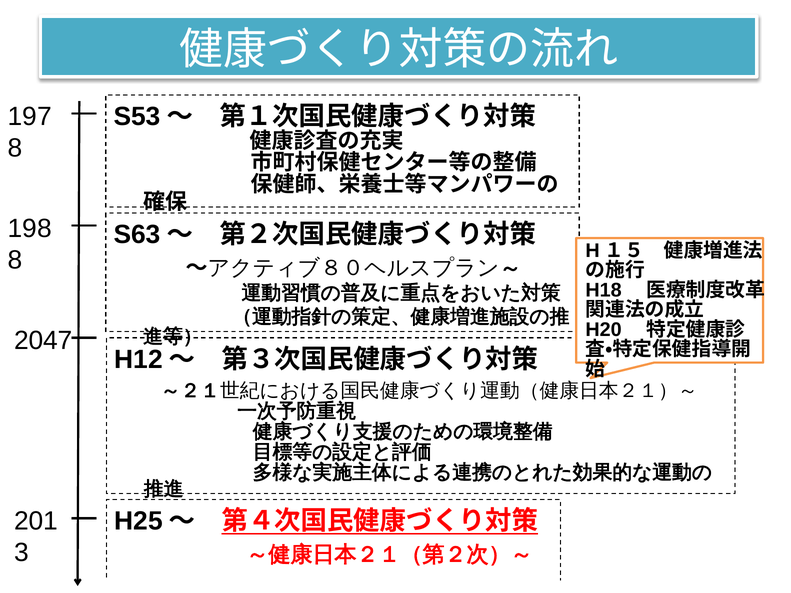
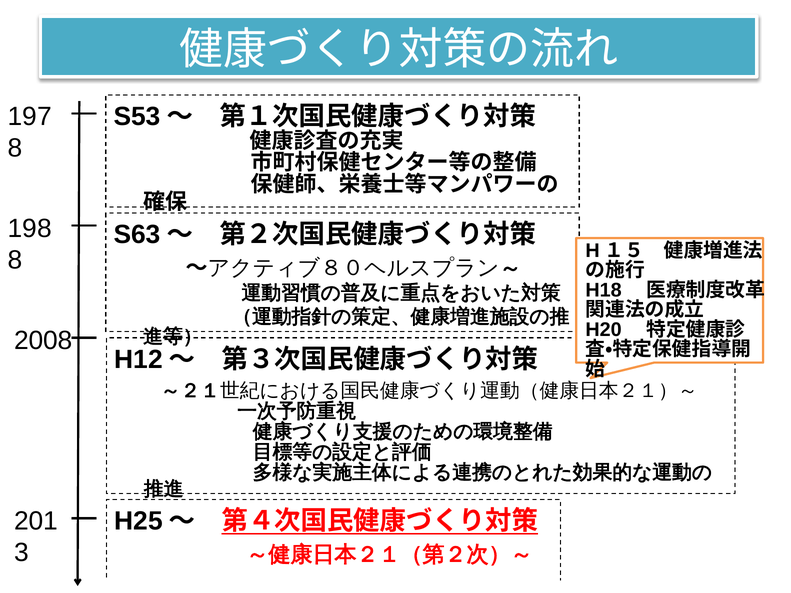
2047: 2047 -> 2008 (43, 341)
